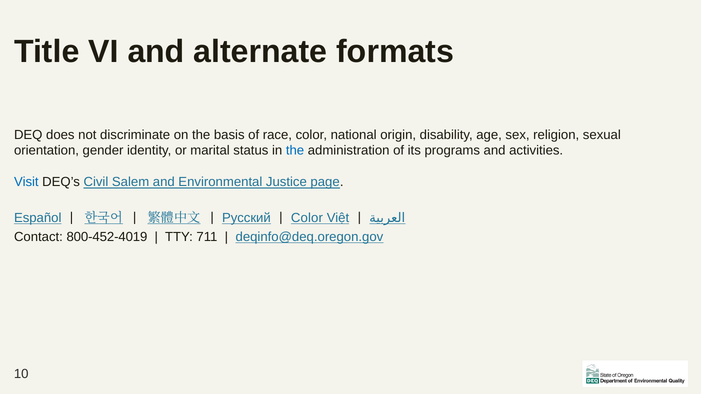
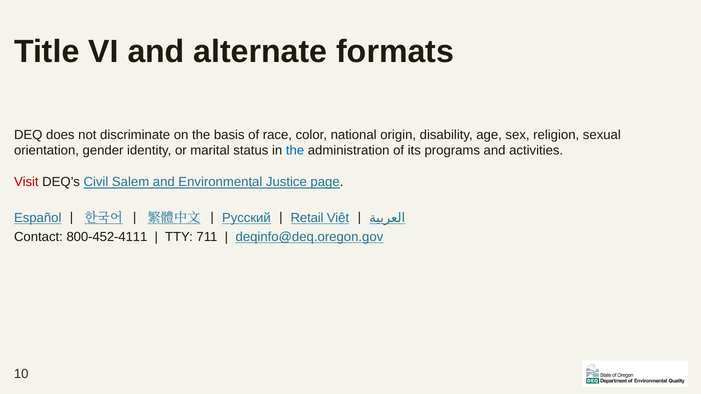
Visit colour: blue -> red (26, 182)
Color: Color -> Retail (307, 218)
800-452-4019: 800-452-4019 -> 800-452-4111 (107, 237)
